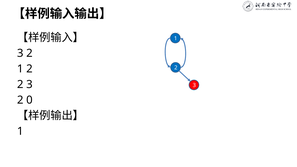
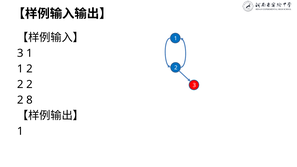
2: 2 -> 1 (30, 53)
3: 3 -> 2 (30, 85)
0: 0 -> 8 (30, 100)
